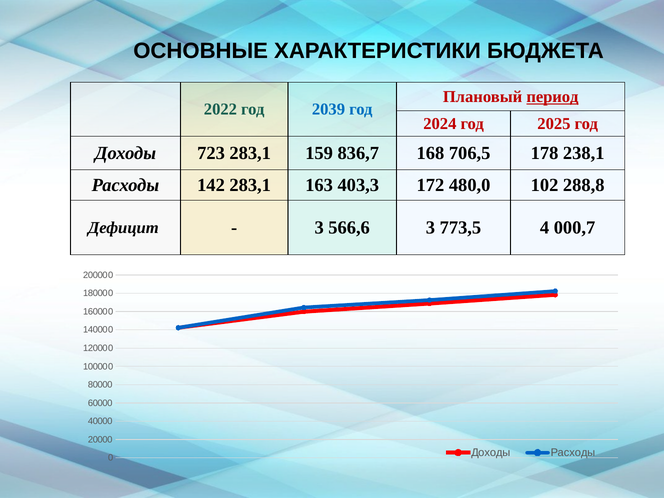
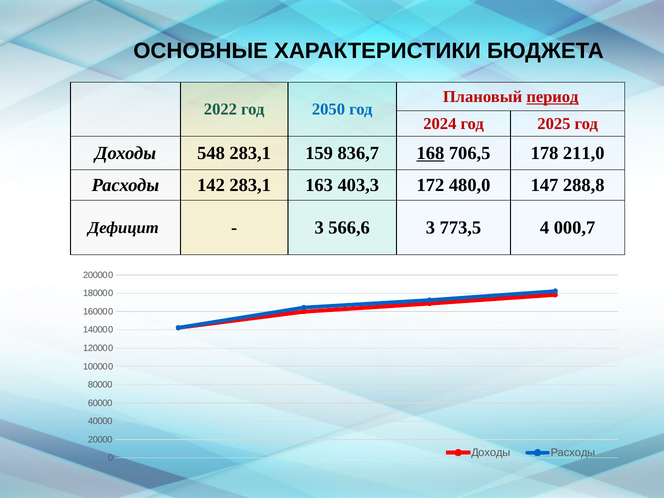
2039: 2039 -> 2050 (328, 109)
723: 723 -> 548 (211, 153)
168 underline: none -> present (430, 153)
238,1: 238,1 -> 211,0 (584, 153)
102: 102 -> 147 (545, 185)
